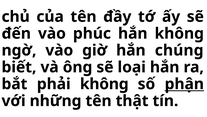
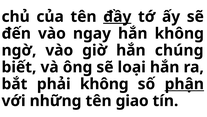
đầy underline: none -> present (117, 17)
phúc: phúc -> ngay (92, 33)
thật: thật -> giao (132, 100)
